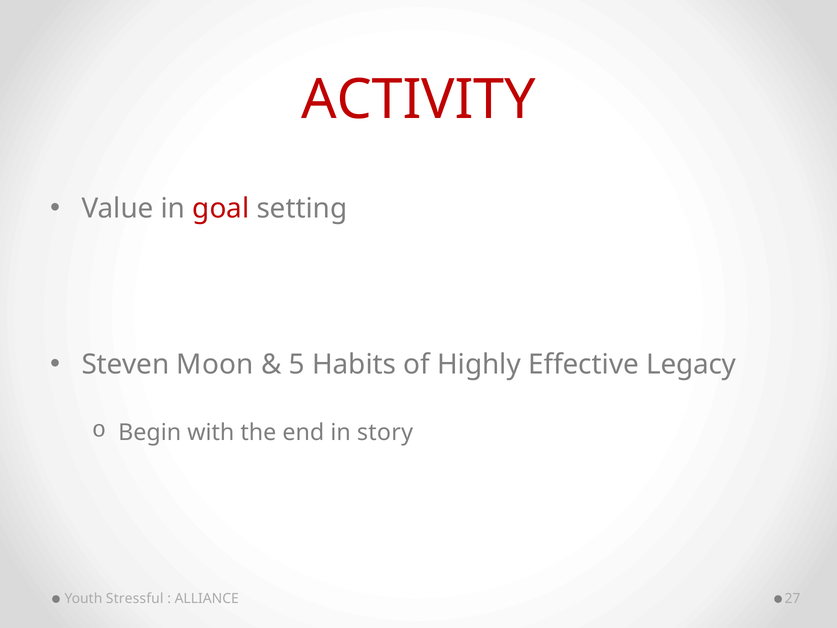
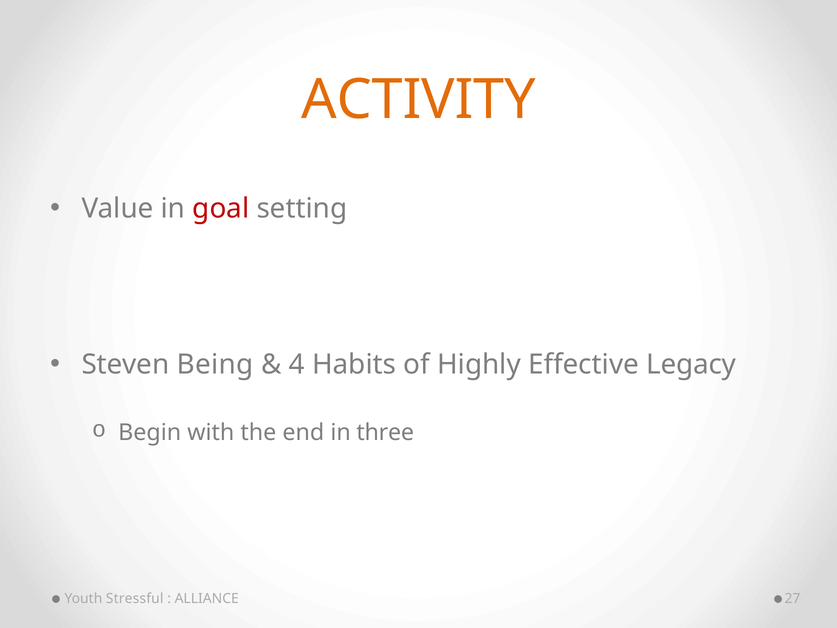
ACTIVITY colour: red -> orange (419, 100)
Moon: Moon -> Being (215, 365)
5: 5 -> 4 (297, 365)
story: story -> three (385, 432)
